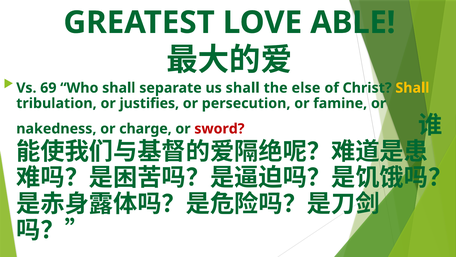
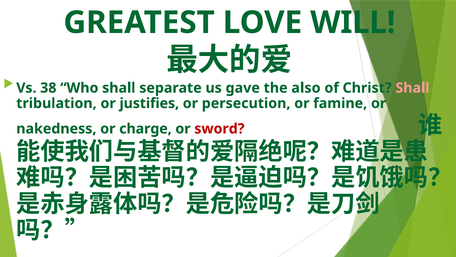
ABLE: ABLE -> WILL (353, 23)
69: 69 -> 38 (48, 88)
us shall: shall -> gave (243, 88)
else: else -> also (306, 88)
Shall colour: yellow -> pink (412, 88)
